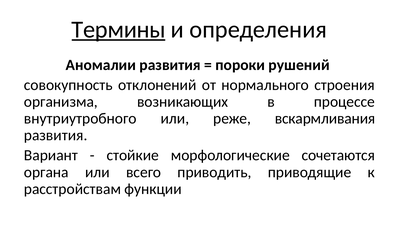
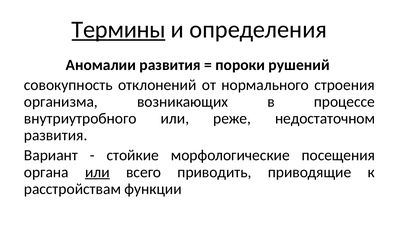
вскармливания: вскармливания -> недостаточном (325, 118)
сочетаются: сочетаются -> посещения (338, 155)
или underline: none -> present (97, 172)
